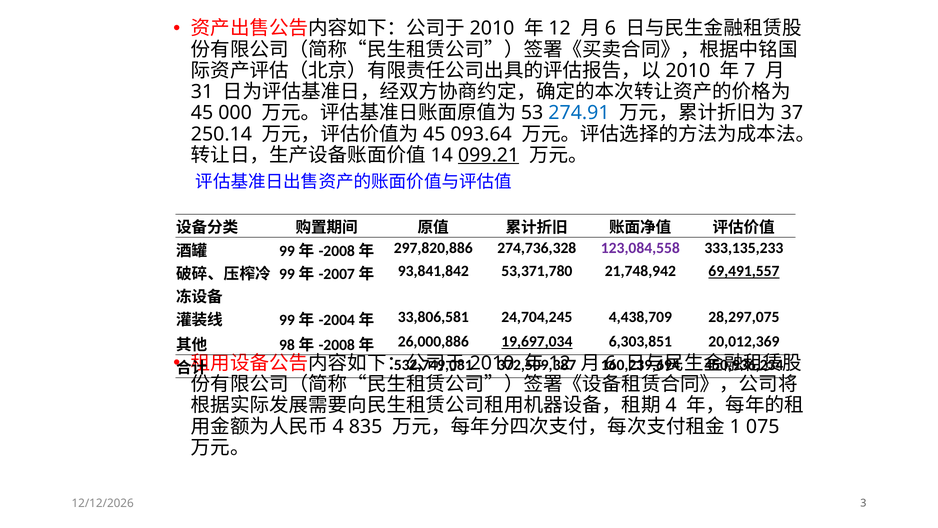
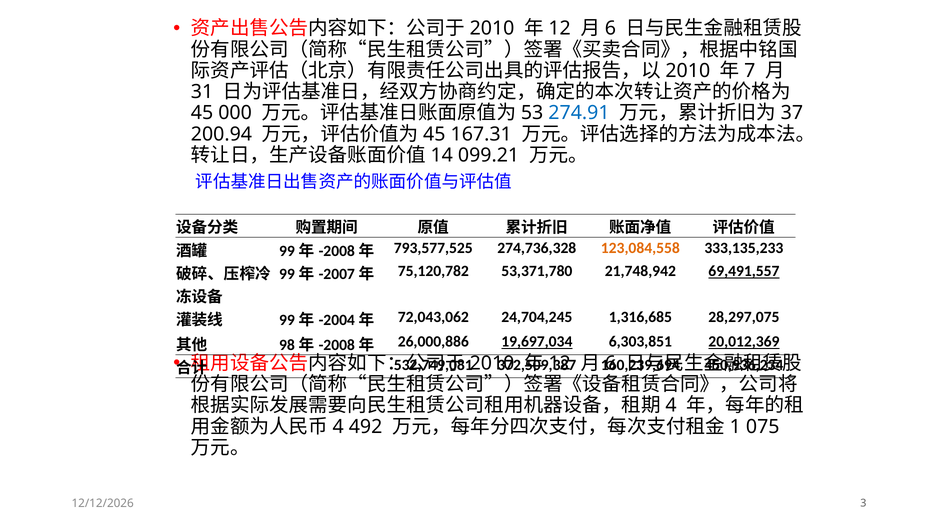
250.14: 250.14 -> 200.94 (221, 134)
093.64: 093.64 -> 167.31 (481, 134)
099.21 underline: present -> none (489, 155)
297,820,886: 297,820,886 -> 793,577,525 (433, 248)
123,084,558 colour: purple -> orange (640, 248)
93,841,842: 93,841,842 -> 75,120,782 (433, 271)
33,806,581: 33,806,581 -> 72,043,062 (433, 317)
4,438,709: 4,438,709 -> 1,316,685 (640, 317)
20,012,369 underline: none -> present (744, 342)
835: 835 -> 492 (366, 426)
